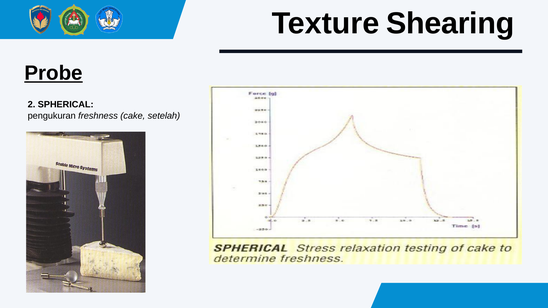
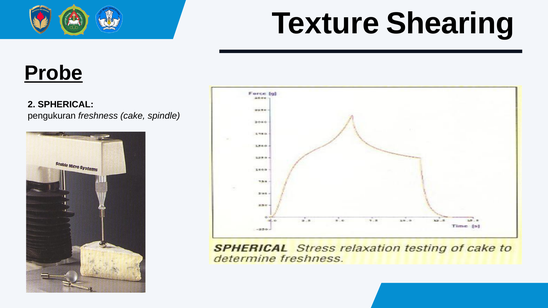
setelah: setelah -> spindle (164, 116)
